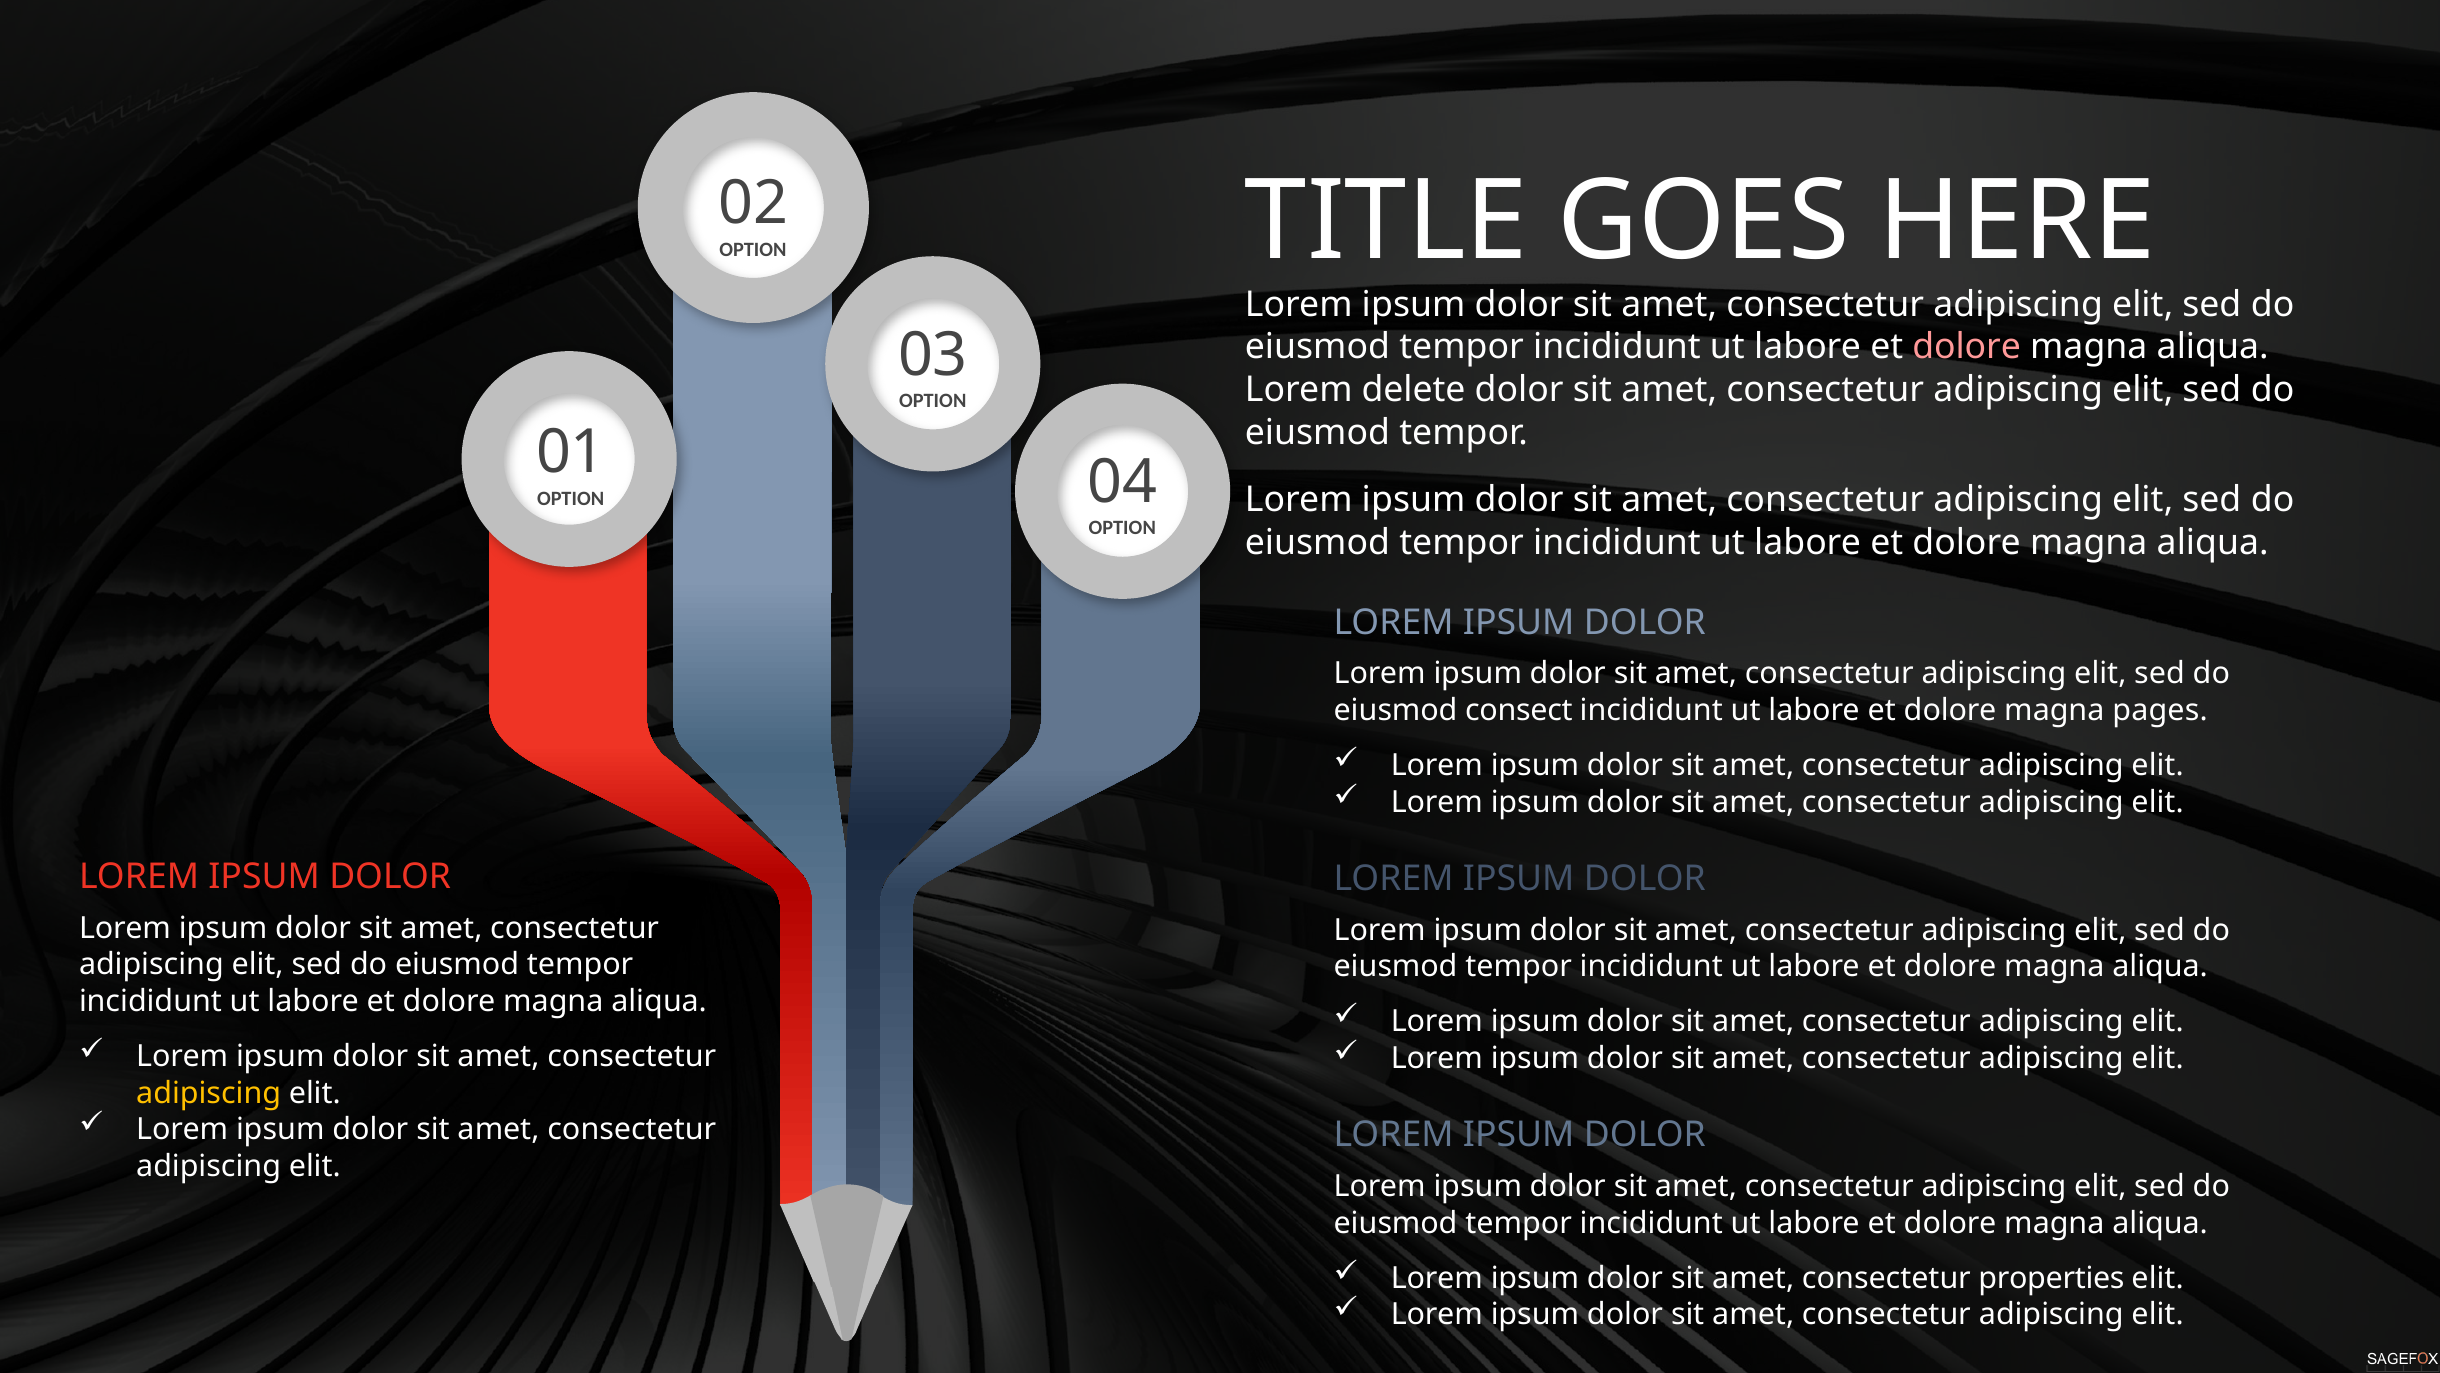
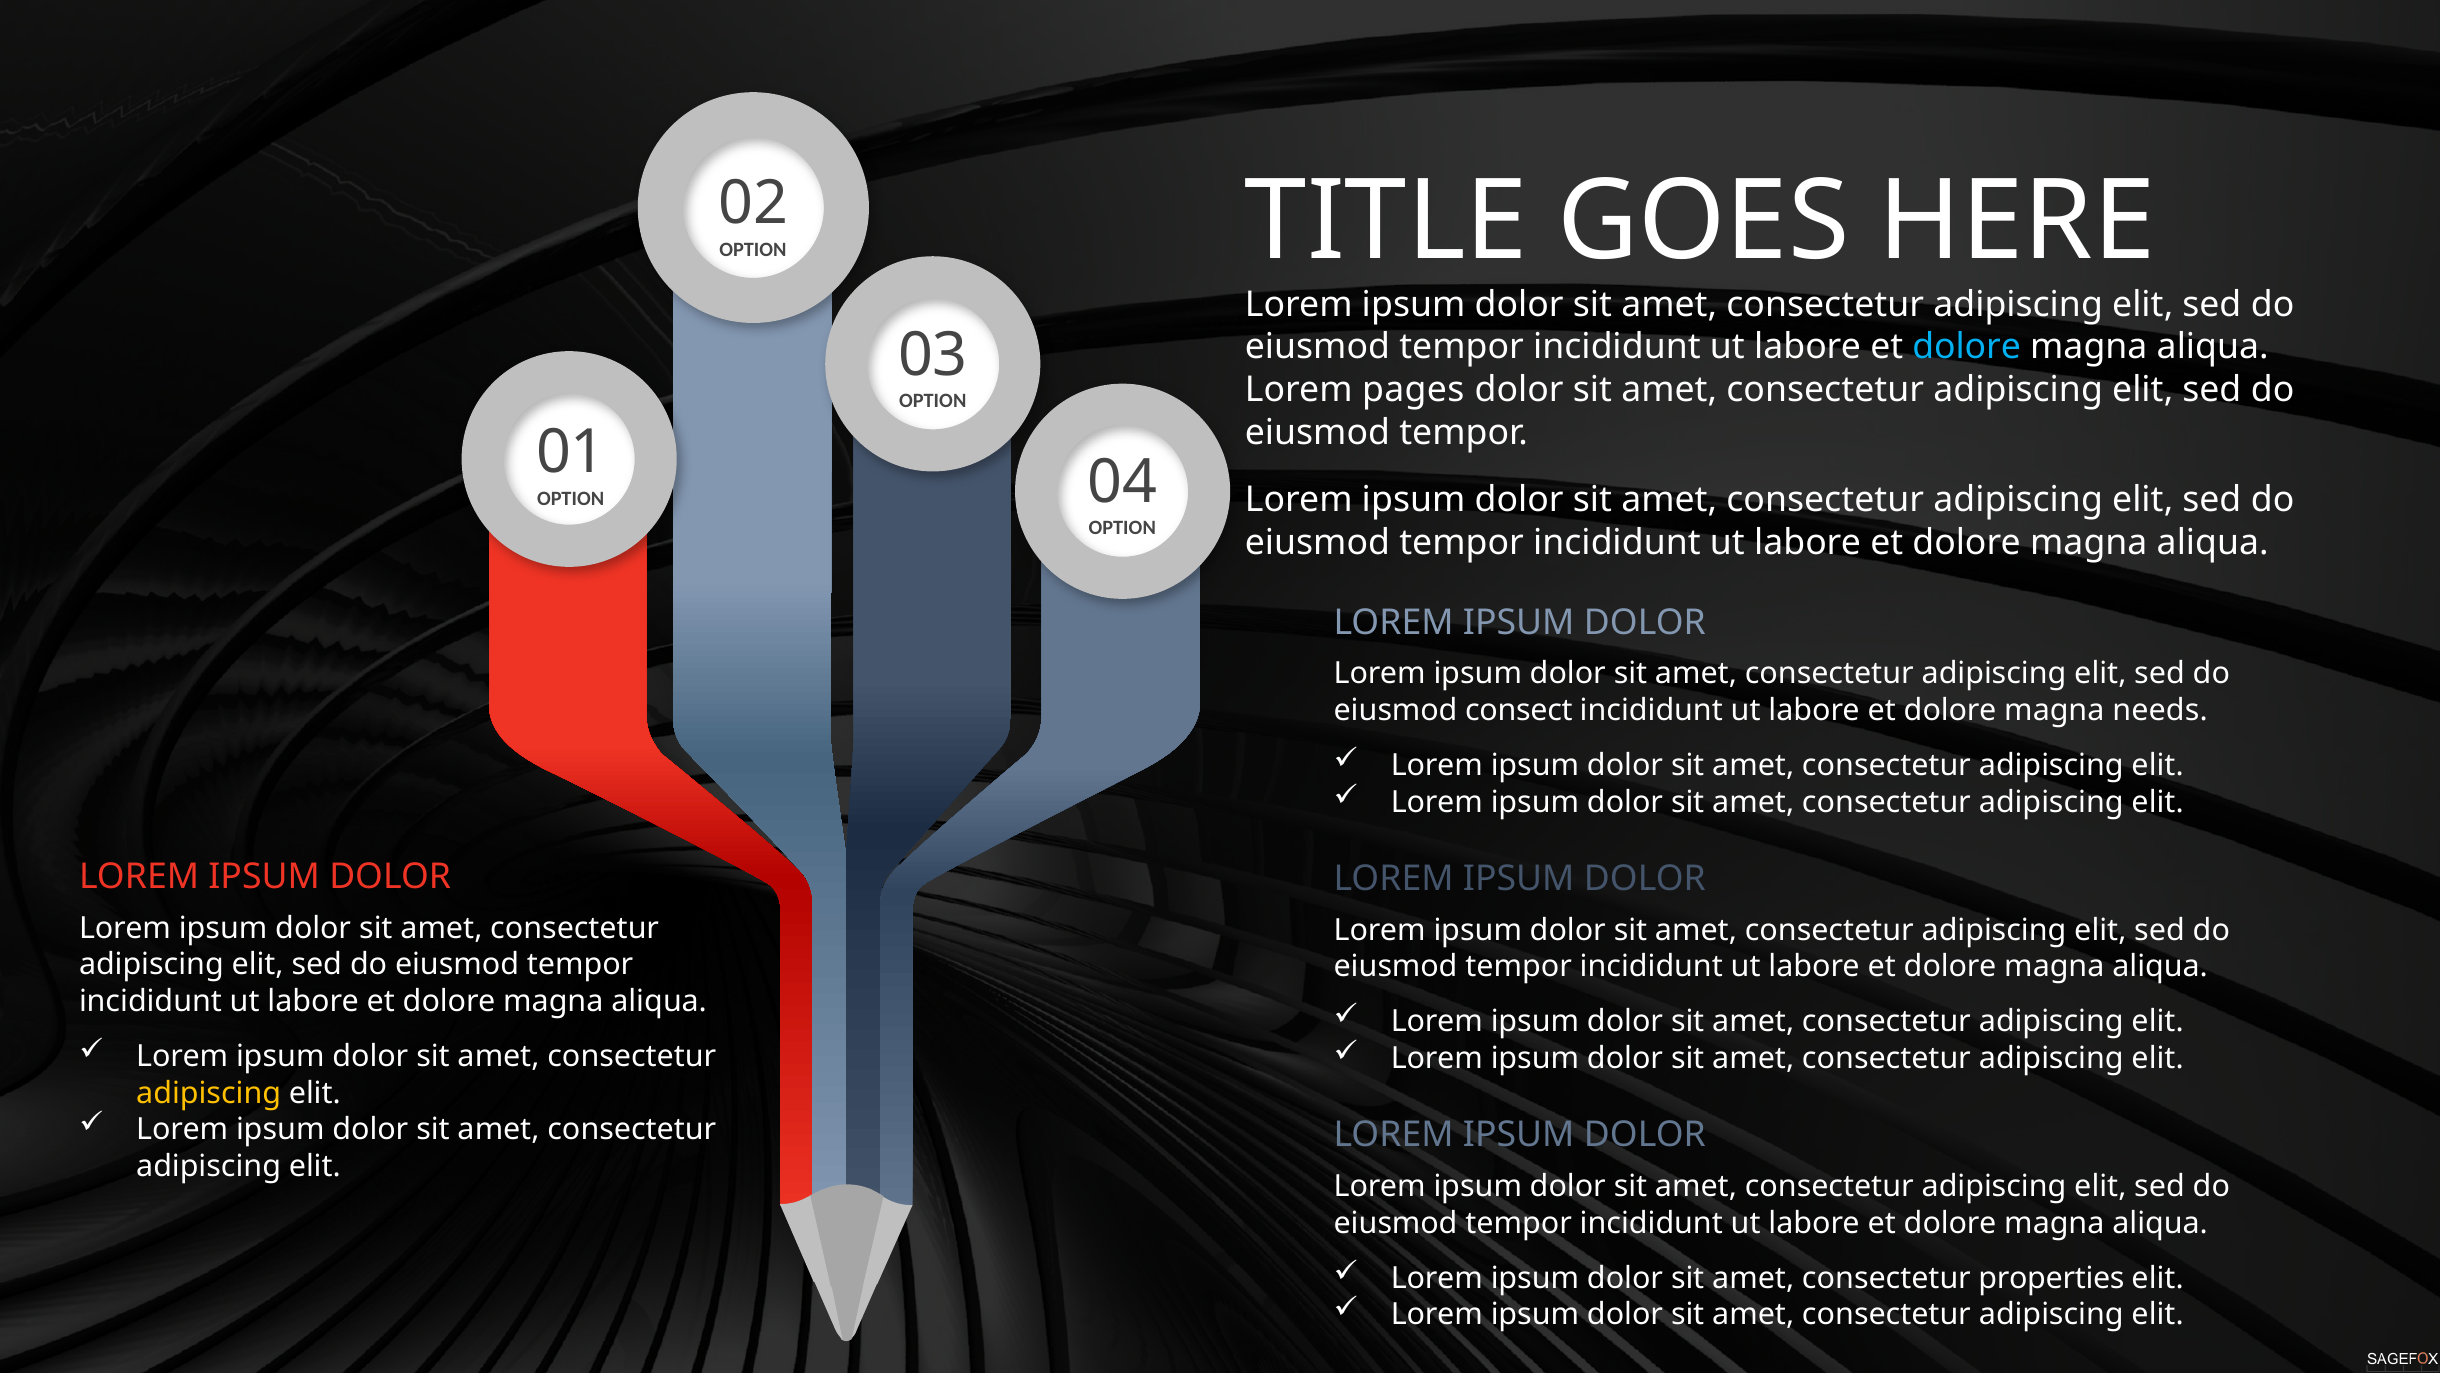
dolore colour: pink -> light blue (1967, 347)
delete: delete -> pages (1413, 390)
pages: pages -> needs (2160, 710)
